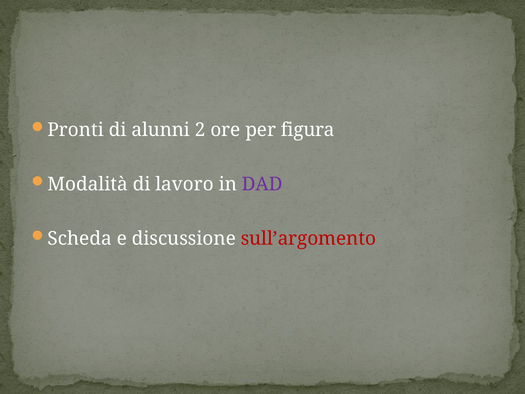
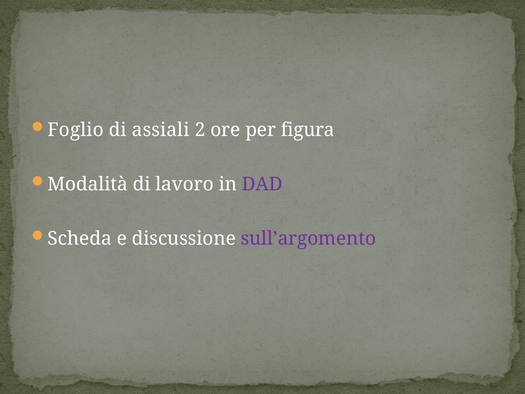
Pronti: Pronti -> Foglio (76, 130)
alunni: alunni -> assiali (161, 130)
sull’argomento colour: red -> purple (308, 238)
